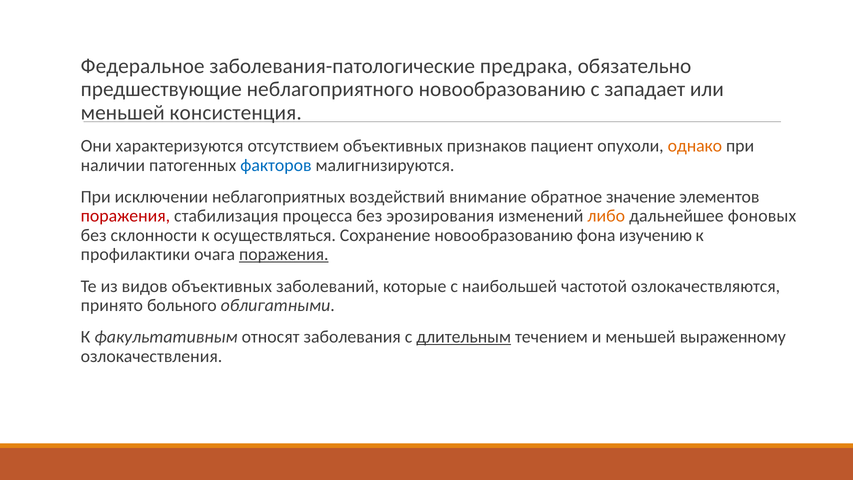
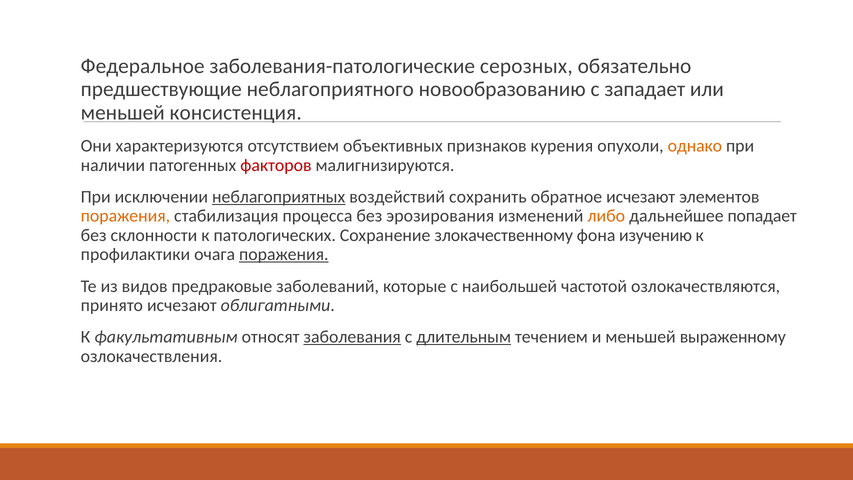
предрака: предрака -> серозных (526, 66)
пациент: пациент -> курения (562, 146)
факторов colour: blue -> red (276, 165)
неблагоприятных underline: none -> present (279, 197)
внимание: внимание -> сохранить (488, 197)
обратное значение: значение -> исчезают (641, 197)
поражения colour: red -> orange (125, 216)
фоновых: фоновых -> попадает (762, 216)
осуществляться: осуществляться -> патологических (275, 235)
Сохранение новообразованию: новообразованию -> злокачественному (504, 235)
видов объективных: объективных -> предраковые (222, 286)
принято больного: больного -> исчезают (182, 305)
заболевания underline: none -> present (352, 337)
